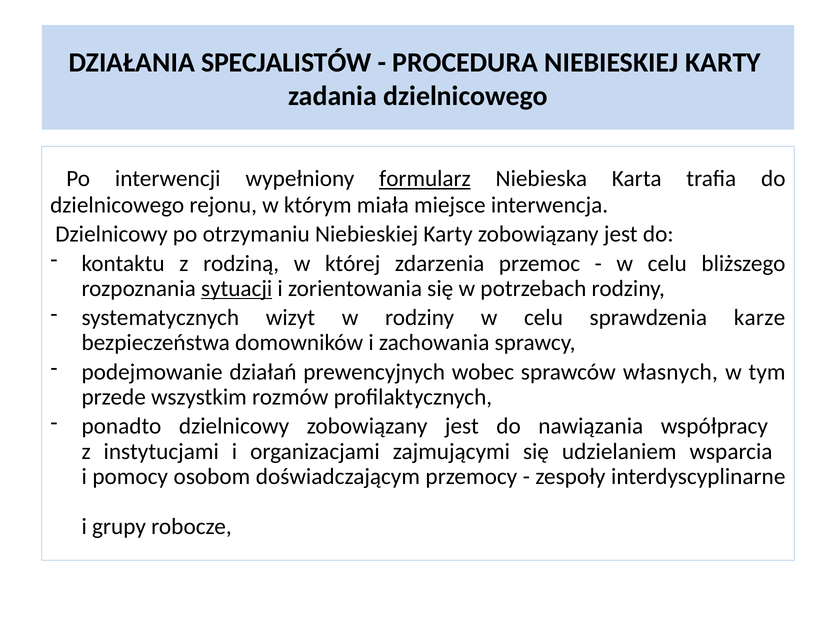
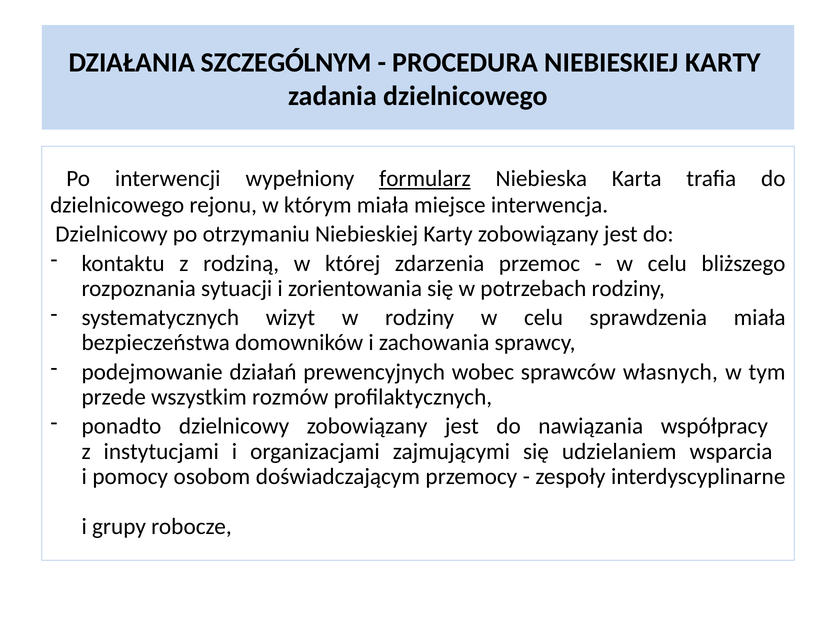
SPECJALISTÓW: SPECJALISTÓW -> SZCZEGÓLNYM (286, 63)
sytuacji underline: present -> none (237, 288)
sprawdzenia karze: karze -> miała (760, 318)
